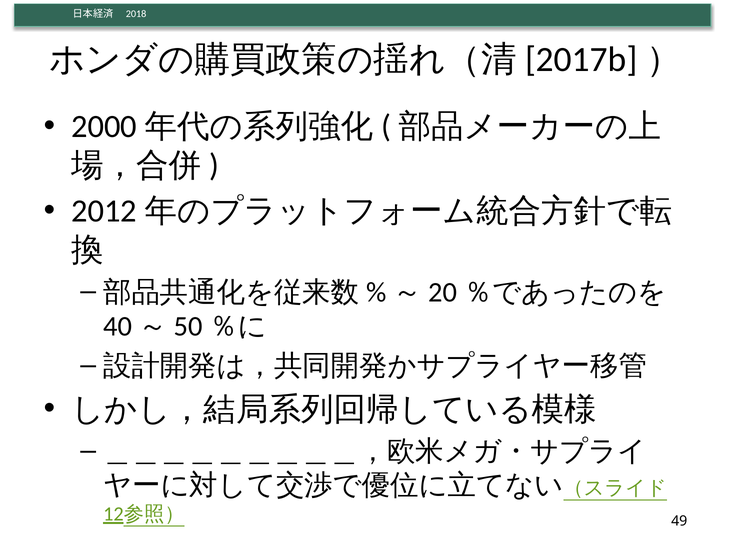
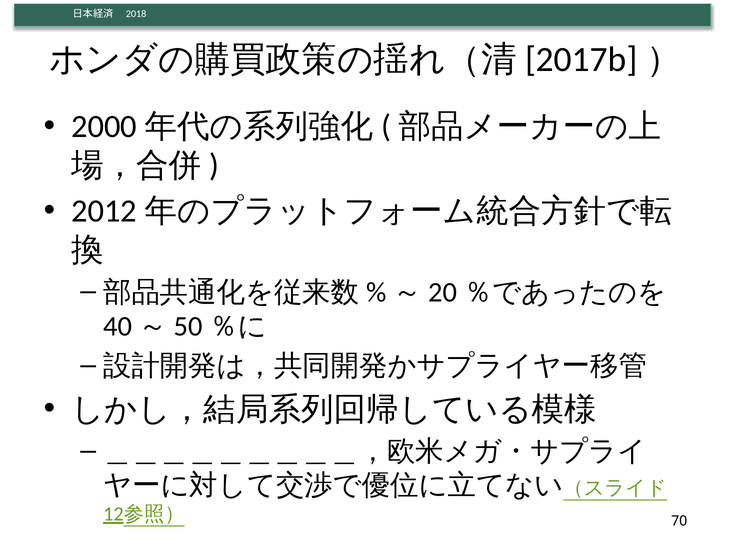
49: 49 -> 70 (679, 521)
